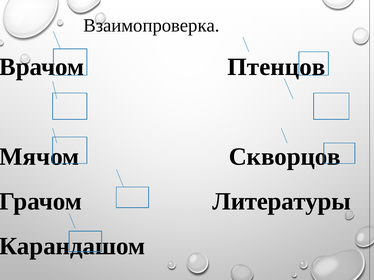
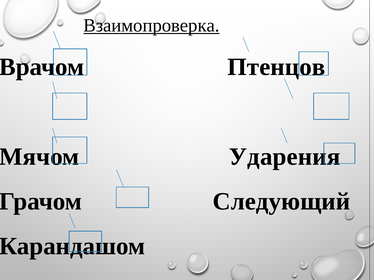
Взаимопроверка underline: none -> present (151, 26)
Скворцов: Скворцов -> Ударения (285, 157)
Литературы: Литературы -> Следующий (281, 202)
